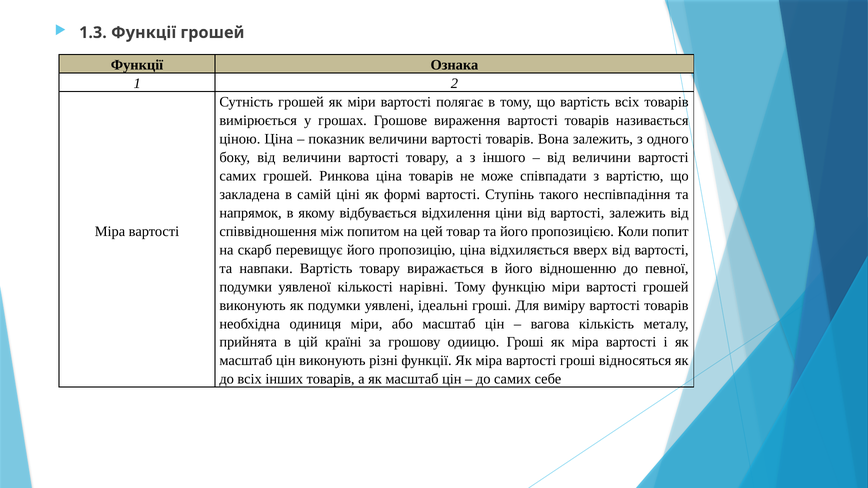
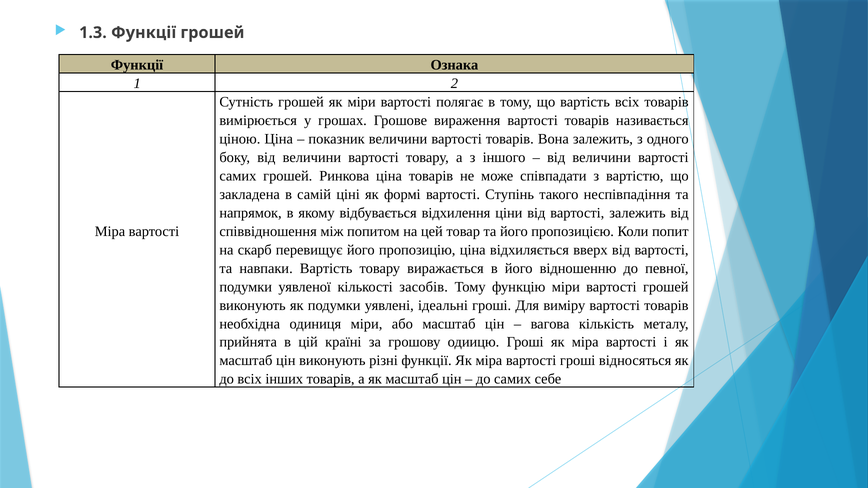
нарівні: нарівні -> засобів (424, 287)
